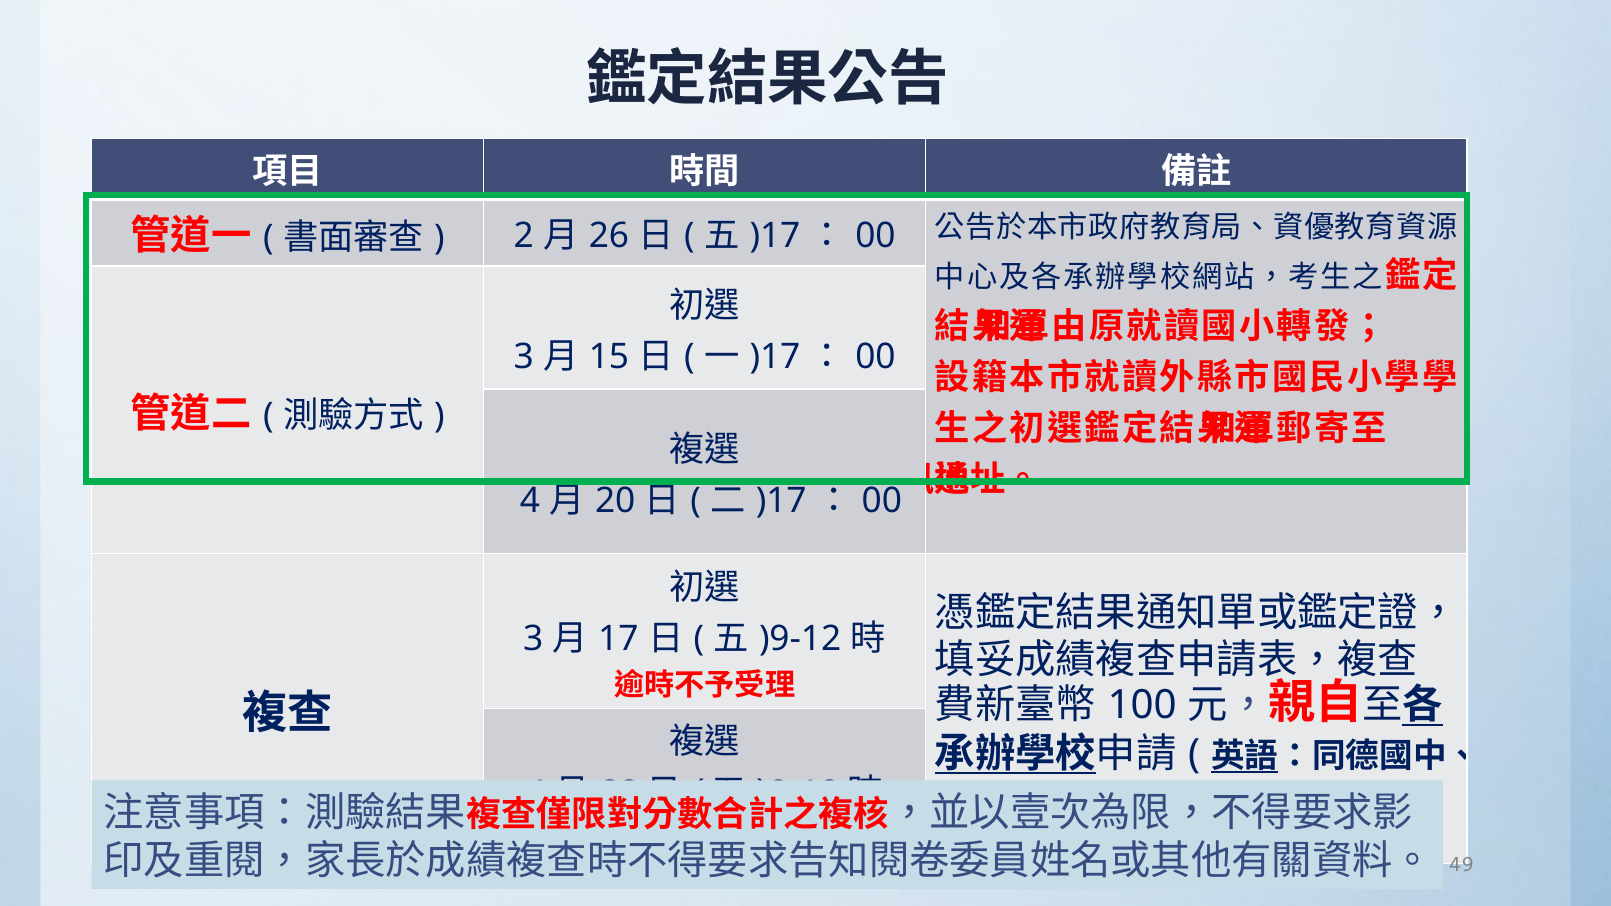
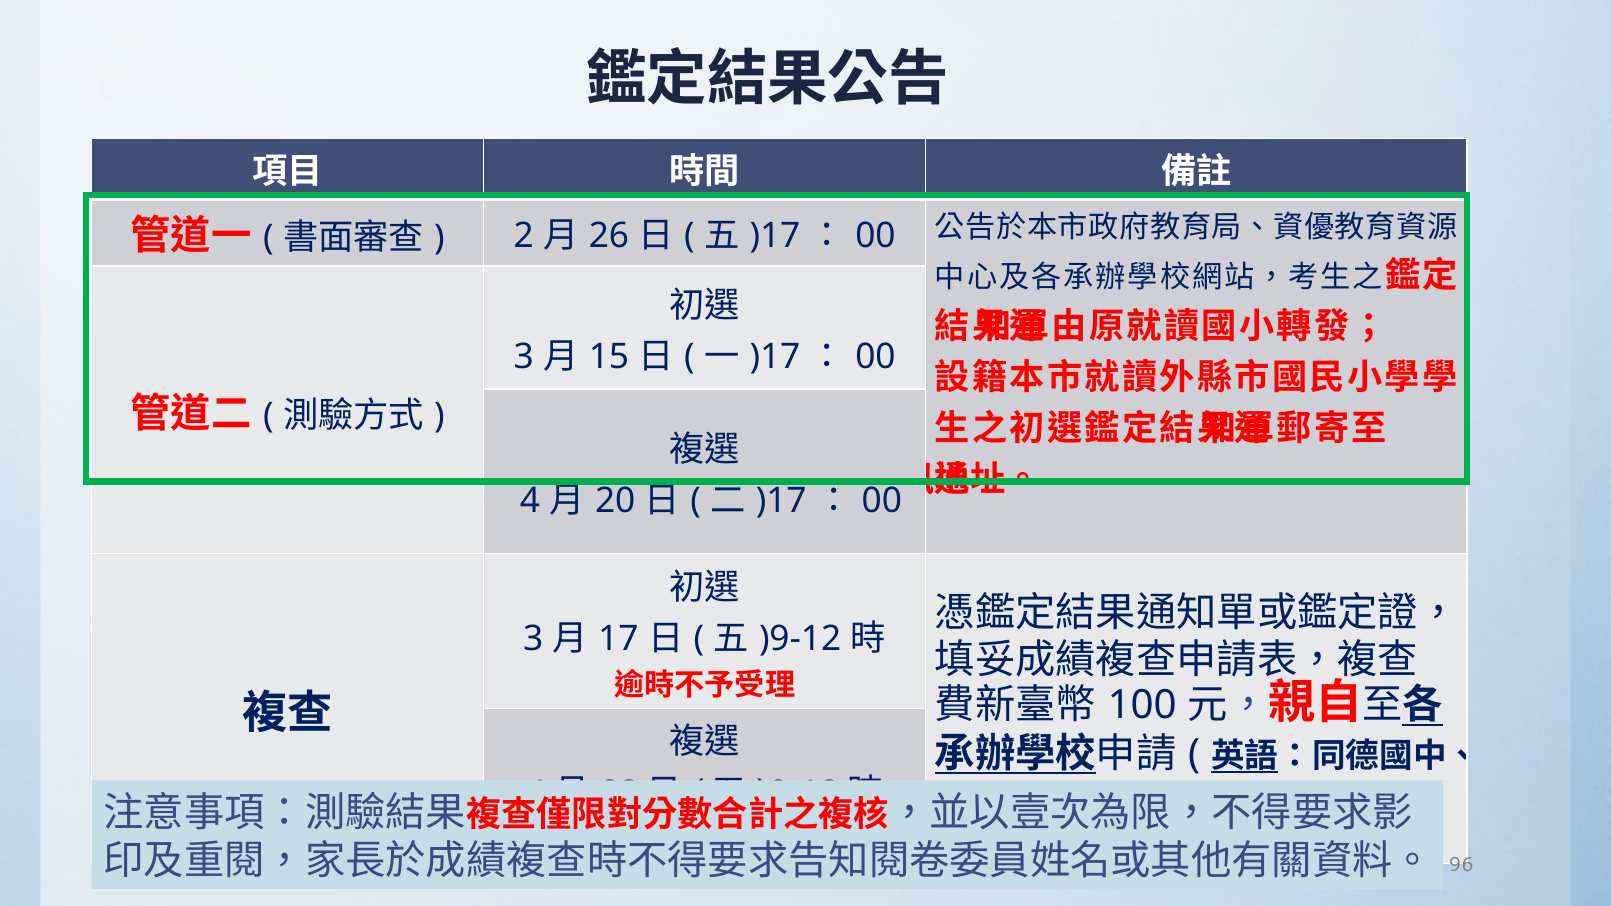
49: 49 -> 96 (1461, 865)
